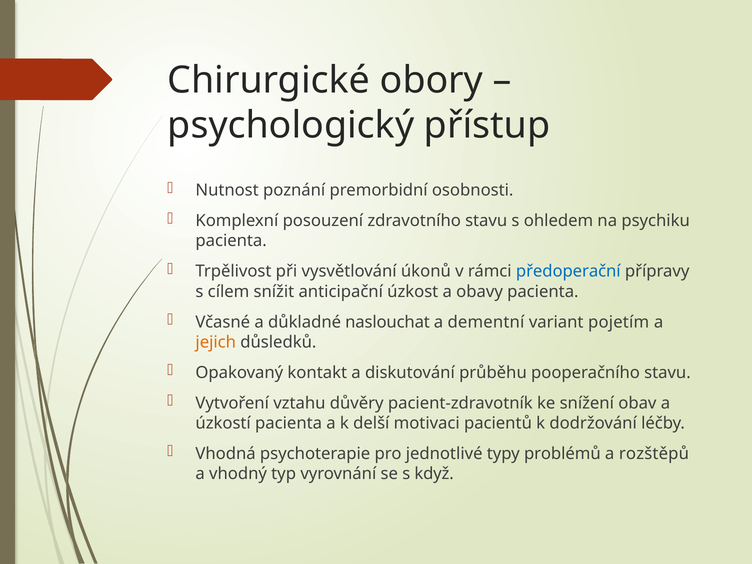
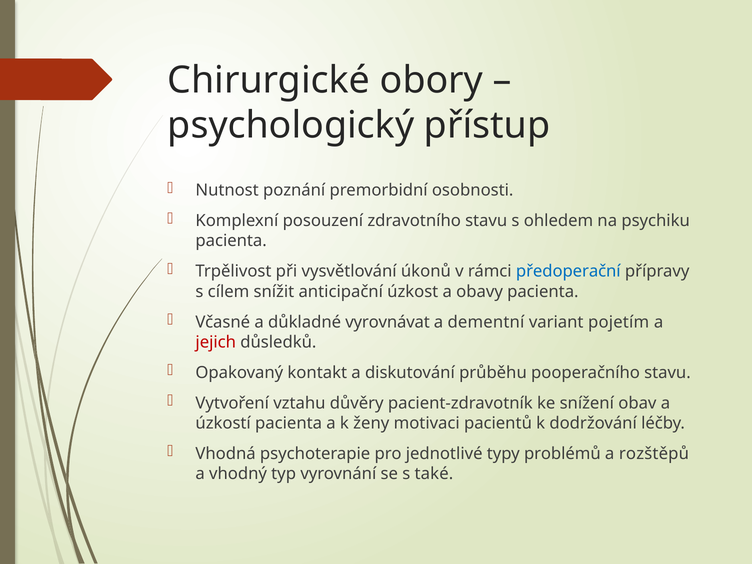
naslouchat: naslouchat -> vyrovnávat (388, 322)
jejich colour: orange -> red (216, 342)
delší: delší -> ženy (371, 423)
když: když -> také (434, 474)
